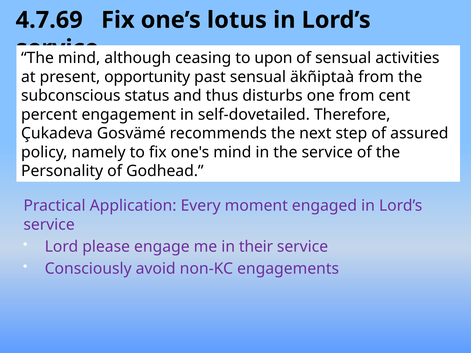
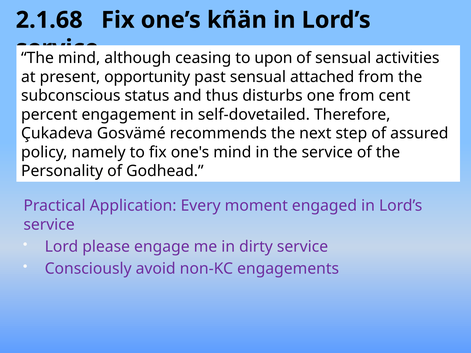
4.7.69: 4.7.69 -> 2.1.68 (49, 20)
lotus: lotus -> kñän (237, 20)
äkñiptaà: äkñiptaà -> attached (322, 77)
their: their -> dirty (256, 247)
